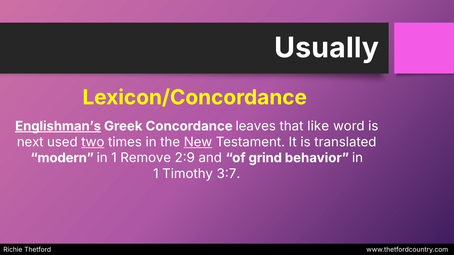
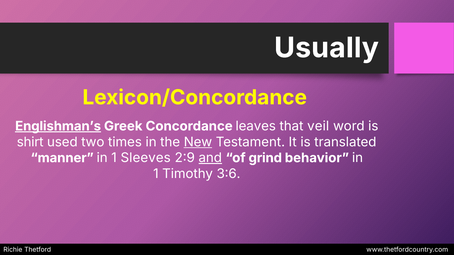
like: like -> veil (318, 126)
next: next -> shirt (30, 142)
two underline: present -> none (93, 142)
modern: modern -> manner (62, 158)
Remove: Remove -> Sleeves (146, 158)
and underline: none -> present (210, 158)
3:7: 3:7 -> 3:6 (229, 174)
